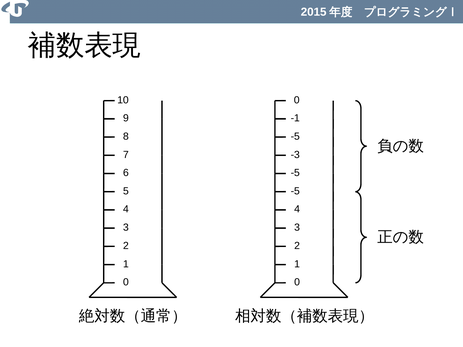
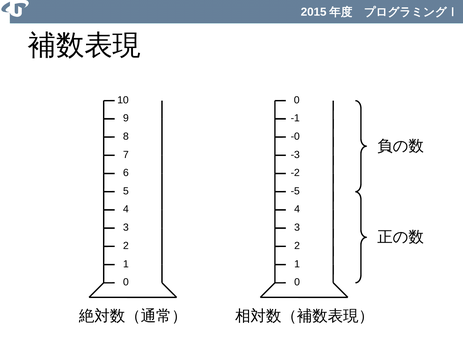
-5: -5 -> -0 (295, 136)
-5: -5 -> -2 (295, 173)
